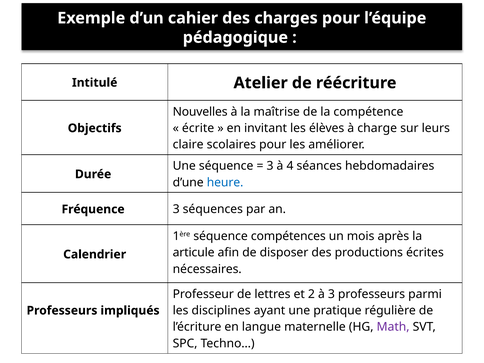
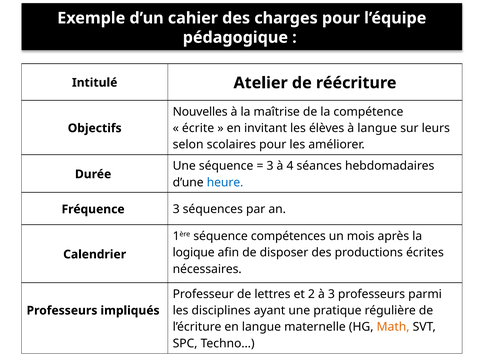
à charge: charge -> langue (377, 128)
claire: claire -> selon (188, 145)
articule: articule -> logique (194, 253)
Math colour: purple -> orange (393, 327)
